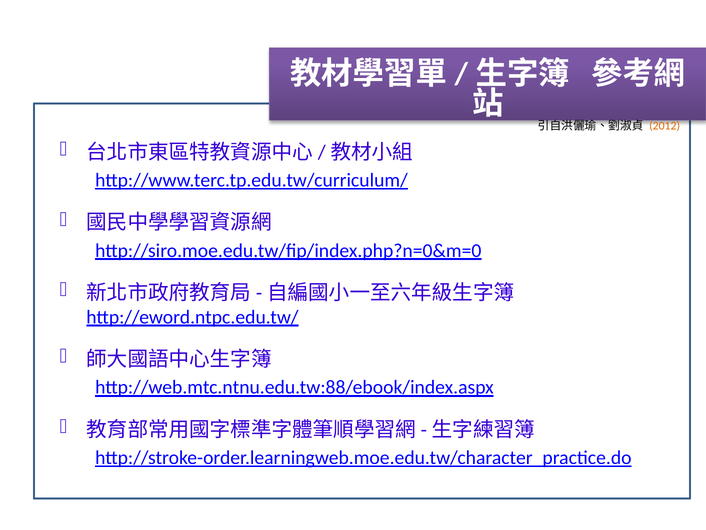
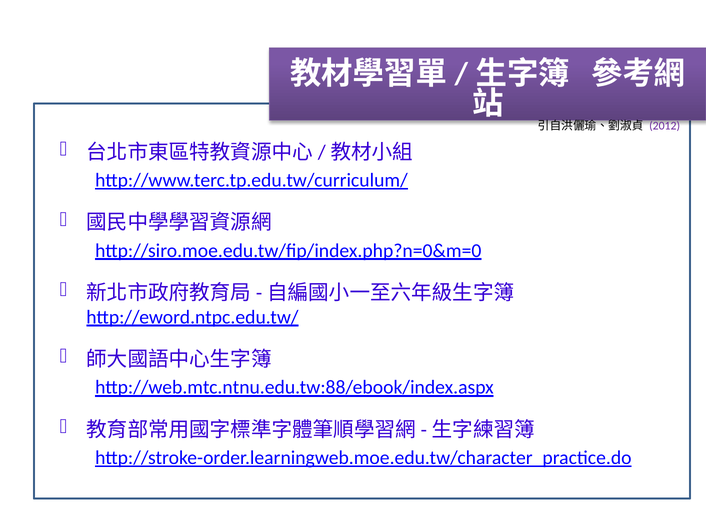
2012 colour: orange -> purple (665, 126)
